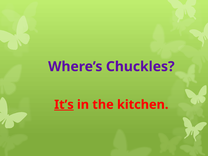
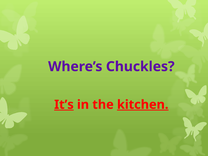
kitchen underline: none -> present (143, 105)
